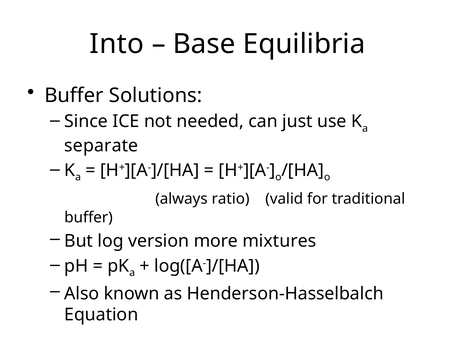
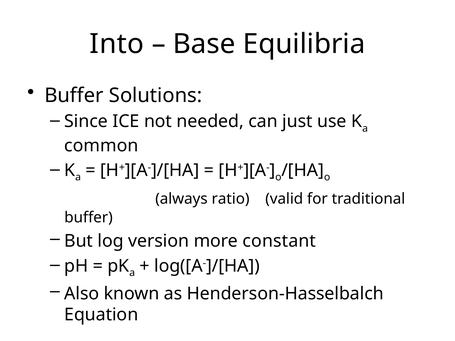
separate: separate -> common (101, 146)
mixtures: mixtures -> constant (279, 241)
